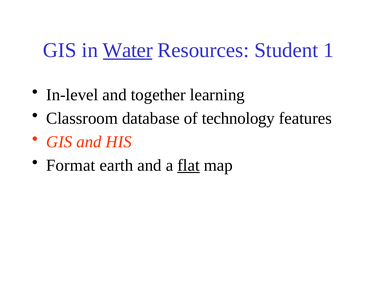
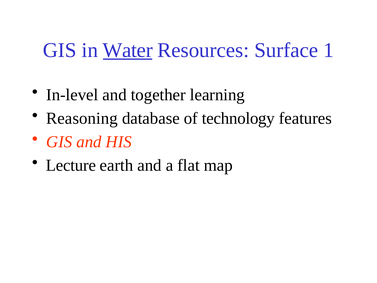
Student: Student -> Surface (286, 50)
Classroom: Classroom -> Reasoning (82, 118)
Format: Format -> Lecture (71, 165)
flat underline: present -> none (189, 165)
